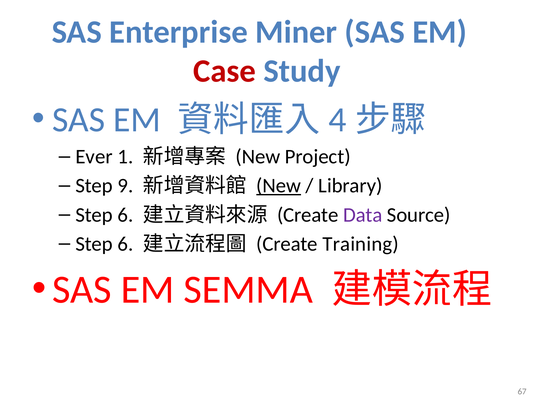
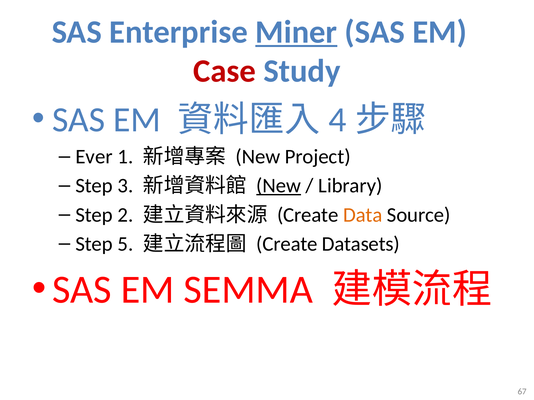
Miner underline: none -> present (296, 32)
9: 9 -> 3 (125, 186)
6: 6 -> 2 (125, 215)
Data colour: purple -> orange (363, 215)
6: 6 -> 5 (125, 244)
Training: Training -> Datasets (361, 244)
